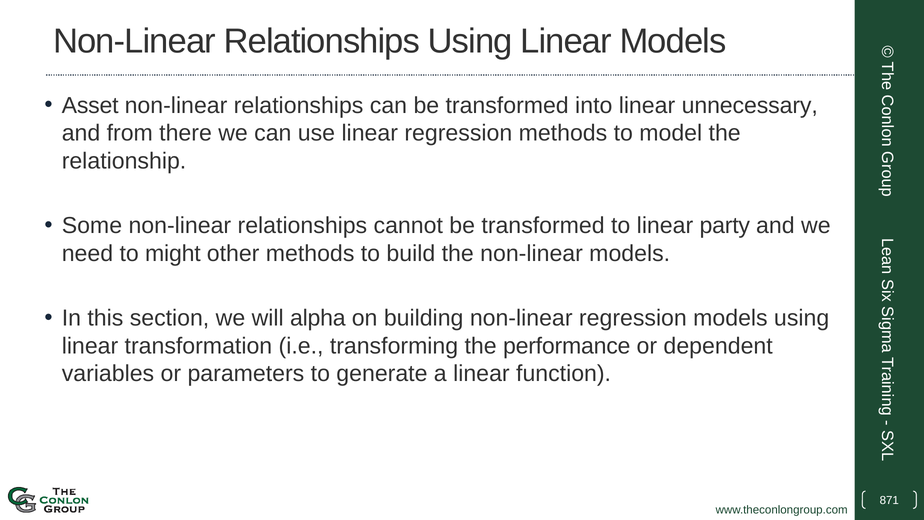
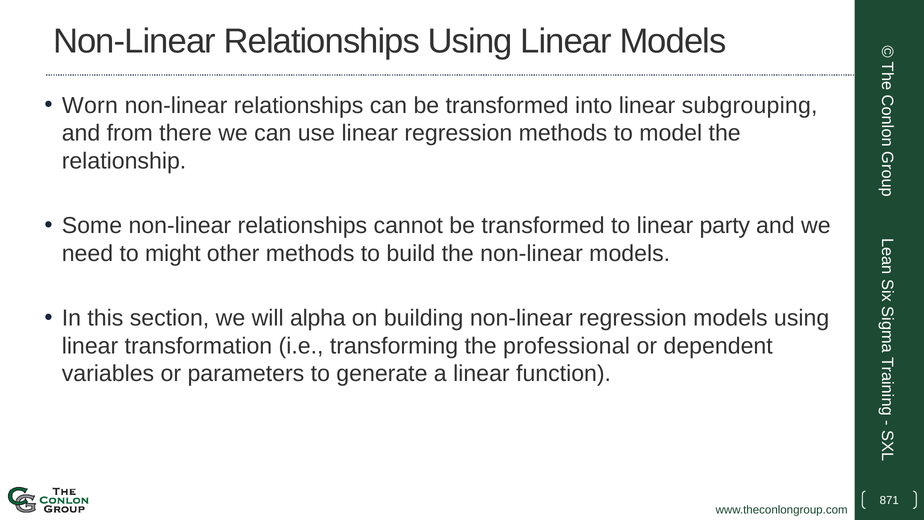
Asset: Asset -> Worn (90, 106)
unnecessary: unnecessary -> subgrouping (750, 106)
performance: performance -> professional (567, 346)
